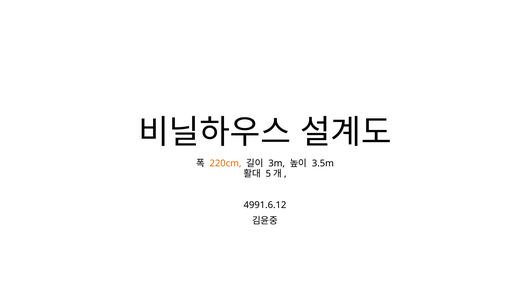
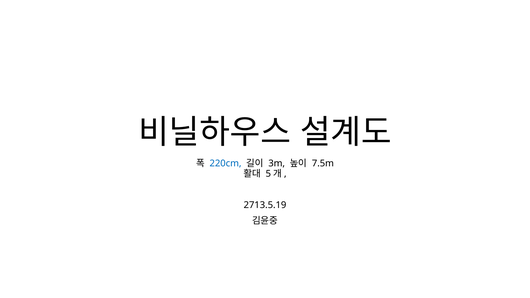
220cm colour: orange -> blue (226, 164)
3.5m: 3.5m -> 7.5m (323, 164)
4991.6.12: 4991.6.12 -> 2713.5.19 (265, 205)
